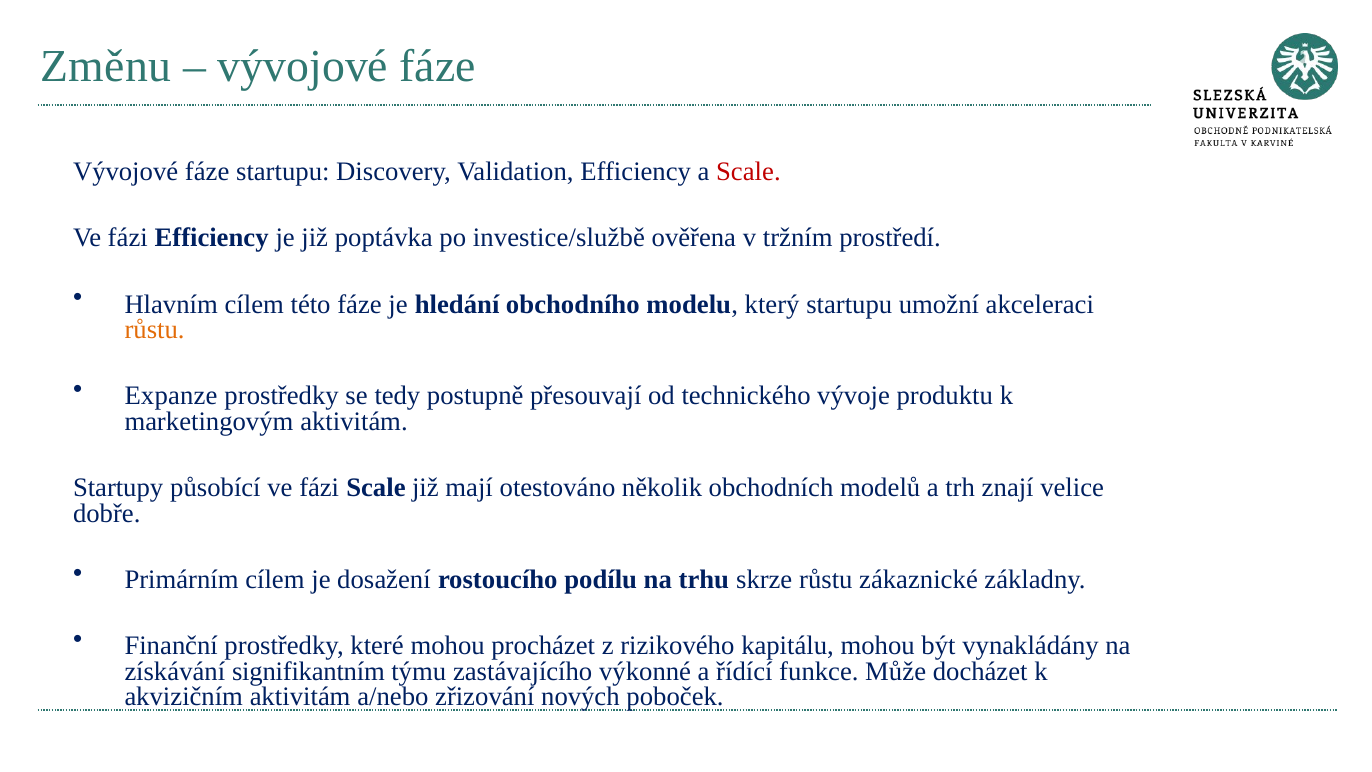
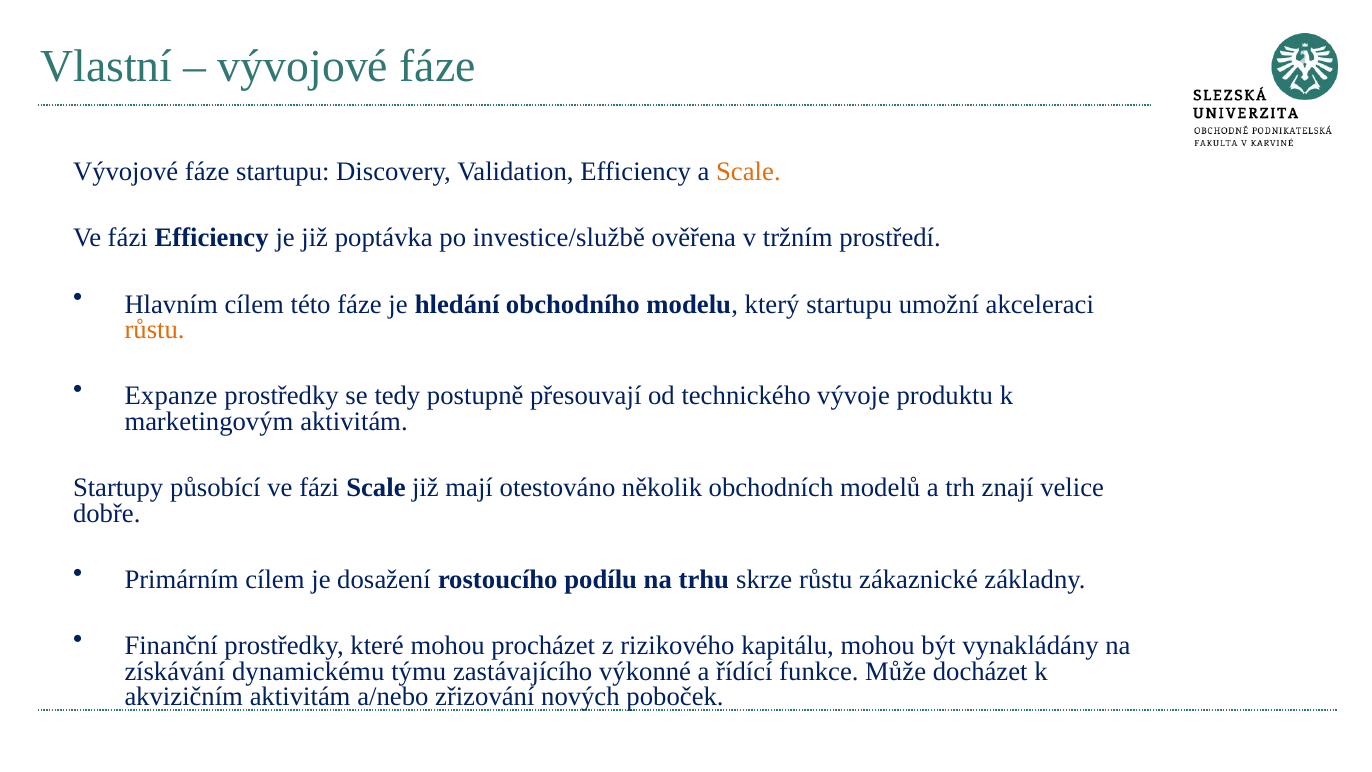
Změnu: Změnu -> Vlastní (106, 67)
Scale colour: red -> orange (748, 172)
signifikantním: signifikantním -> dynamickému (308, 671)
